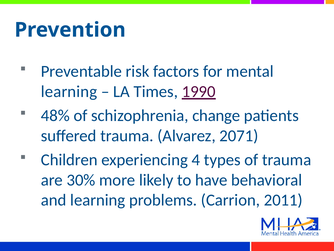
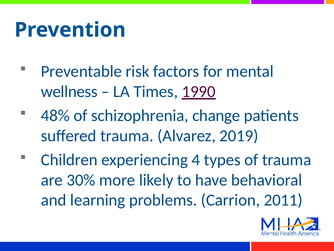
learning: learning -> wellness (69, 91)
2071: 2071 -> 2019 (239, 136)
